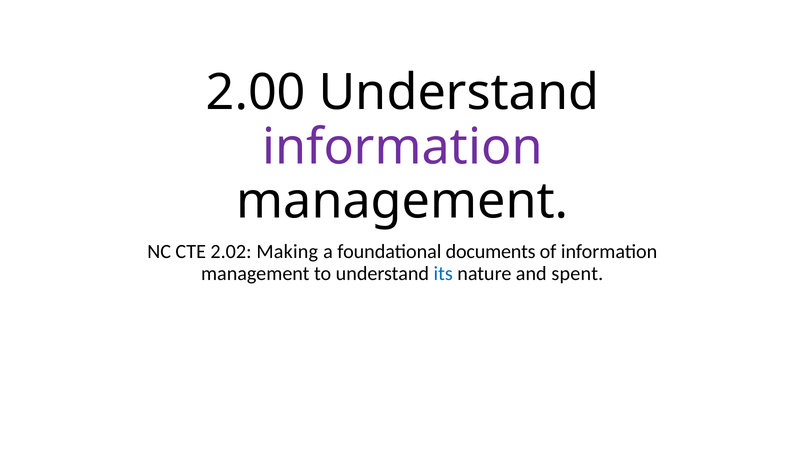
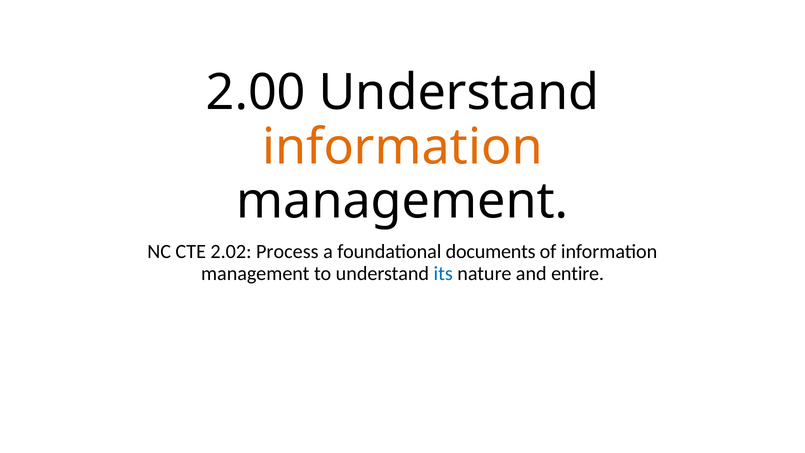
information colour: purple -> orange (402, 147)
Making: Making -> Process (287, 252)
spent: spent -> entire (578, 273)
